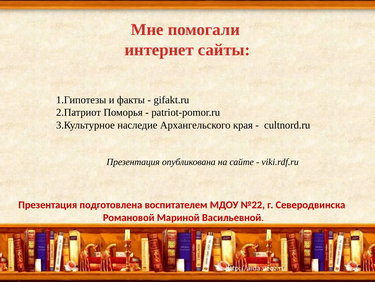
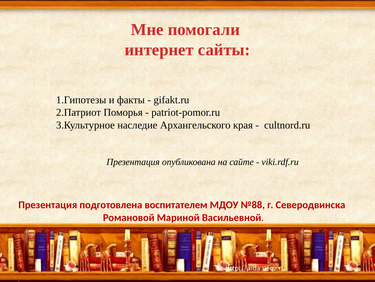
№22: №22 -> №88 (253, 204)
